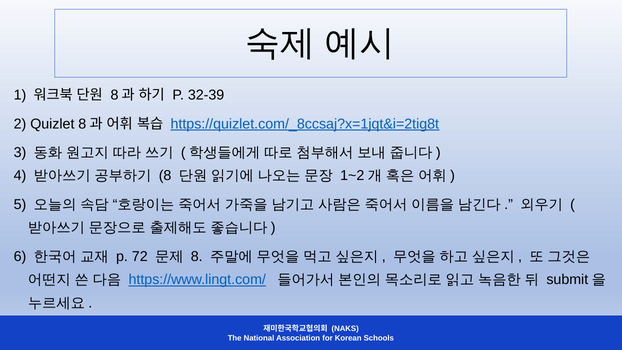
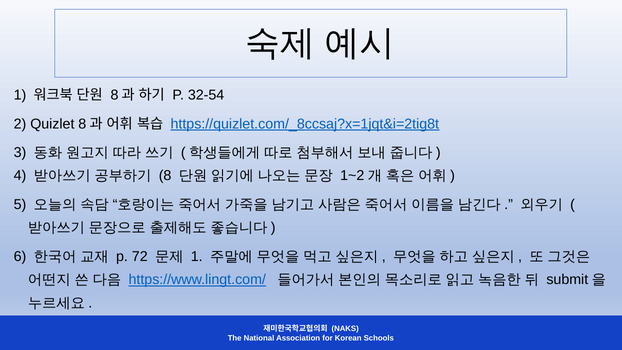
32-39: 32-39 -> 32-54 (206, 95)
8: 8 -> 1 (197, 257)
